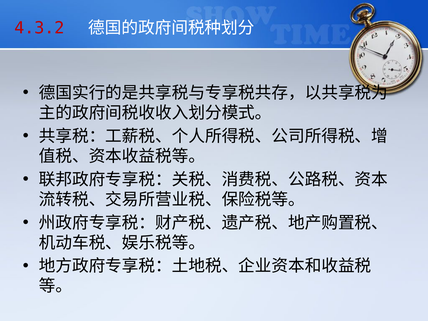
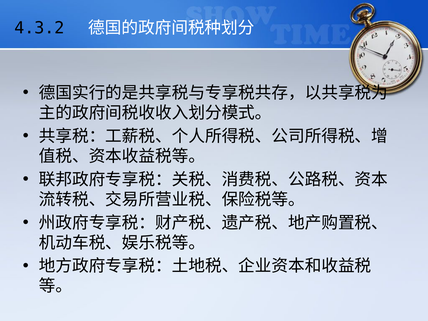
4.3.2 colour: red -> black (39, 28)
